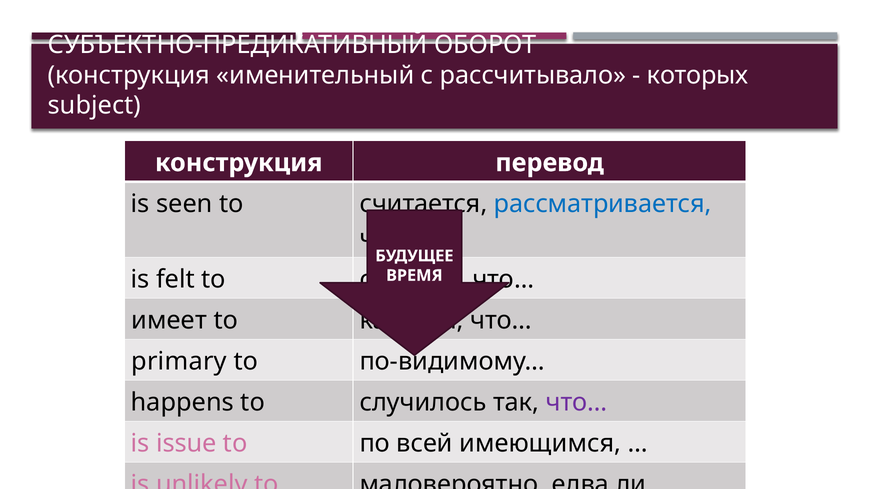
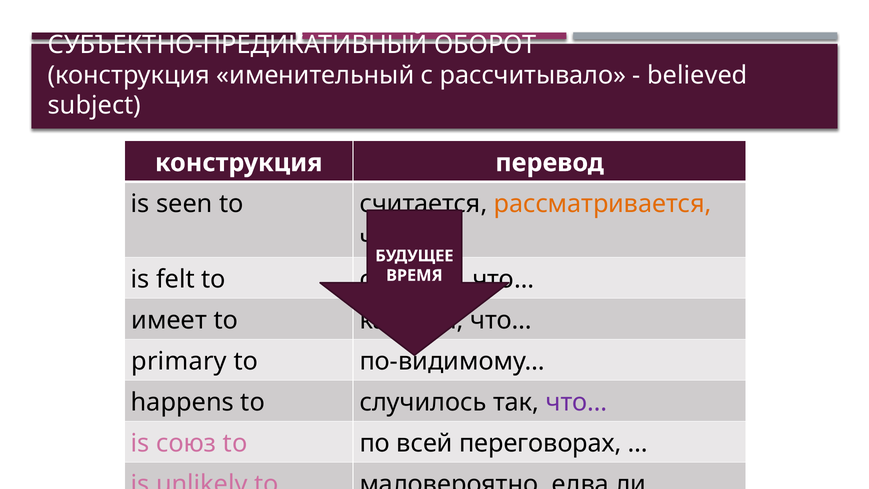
которых: которых -> believed (697, 75)
рассматривается colour: blue -> orange (603, 204)
issue: issue -> союз (186, 443)
имеющимся: имеющимся -> переговорах (540, 443)
